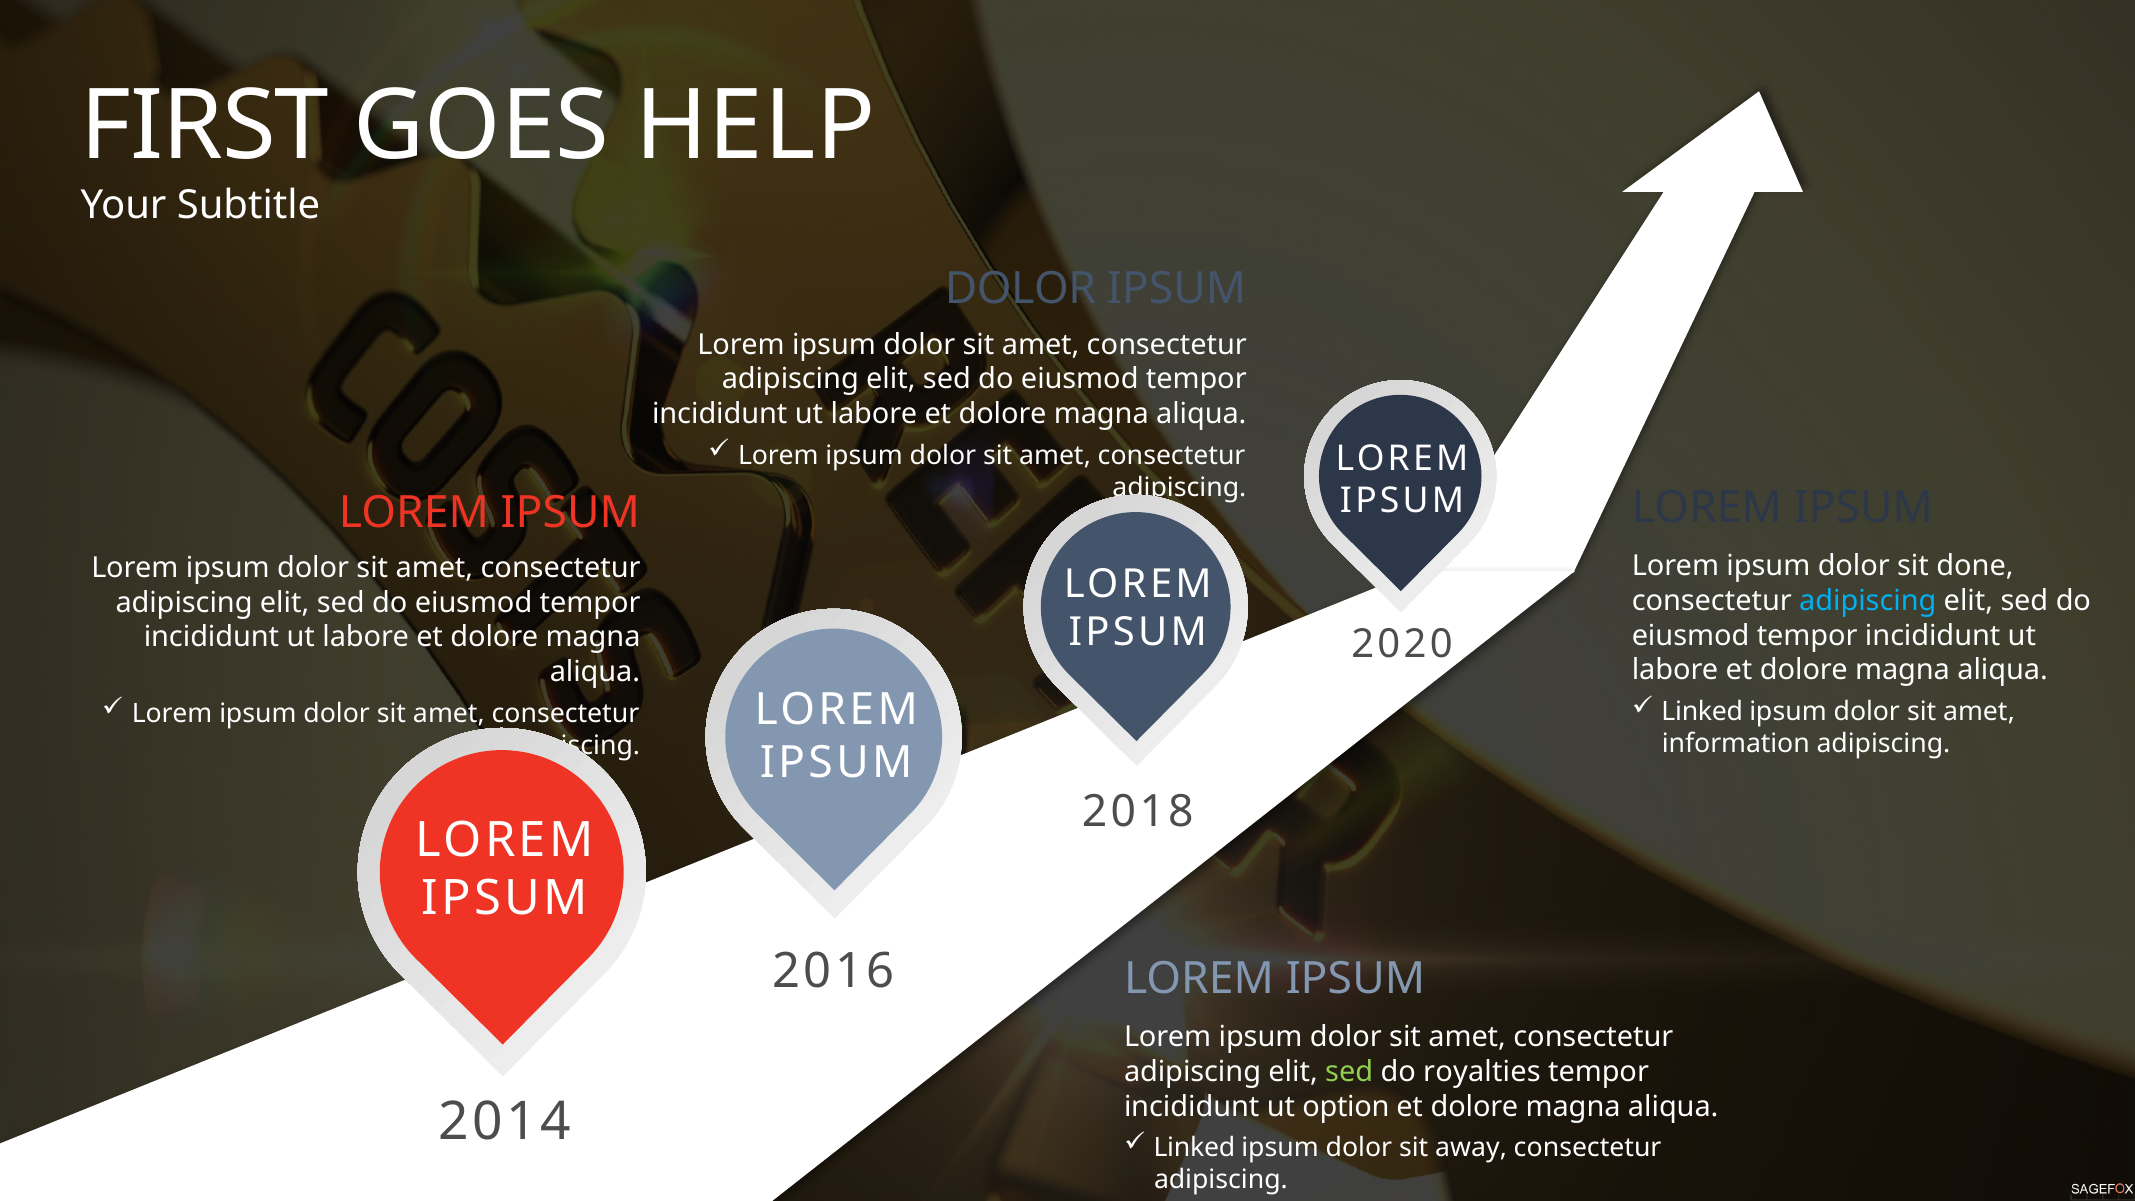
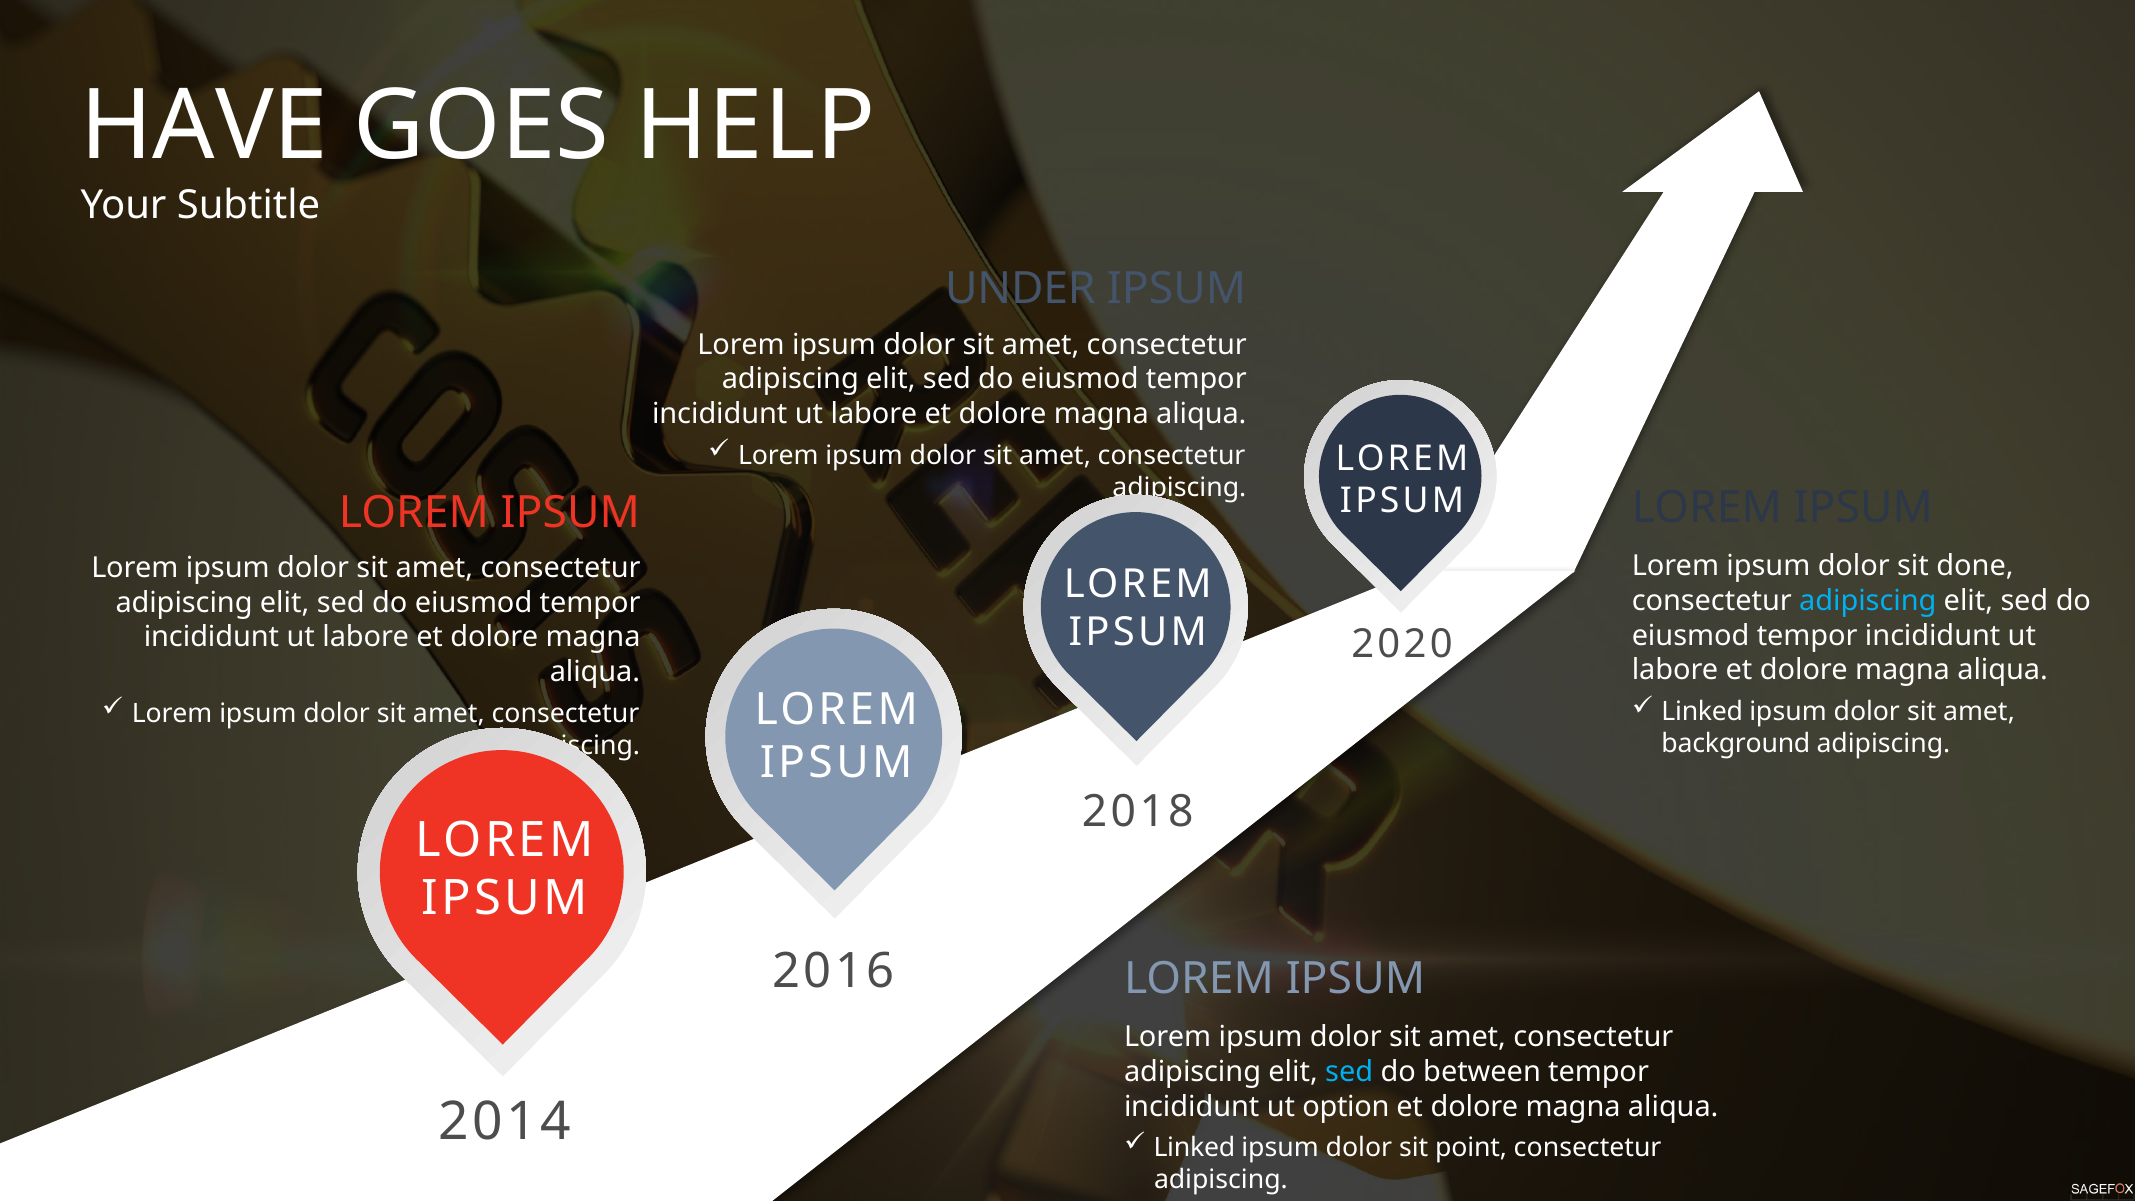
FIRST: FIRST -> HAVE (204, 127)
DOLOR: DOLOR -> UNDER (1020, 289)
information: information -> background (1736, 744)
sed colour: light green -> light blue (1349, 1072)
royalties: royalties -> between (1482, 1072)
away: away -> point (1471, 1148)
